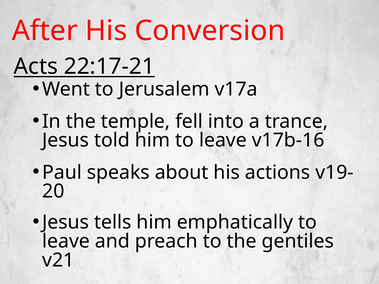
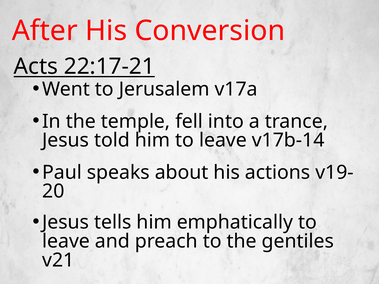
v17b-16: v17b-16 -> v17b-14 (288, 140)
